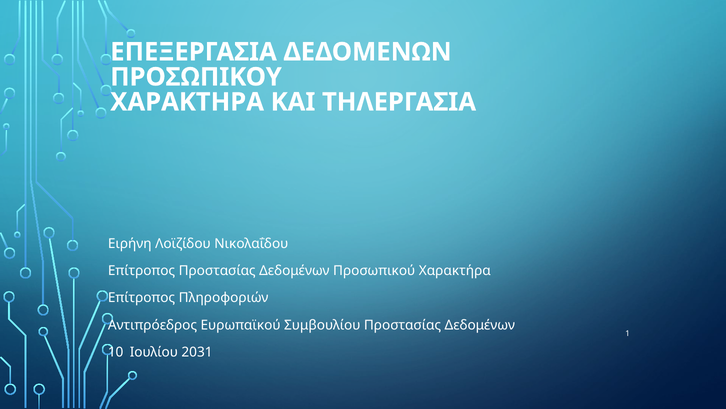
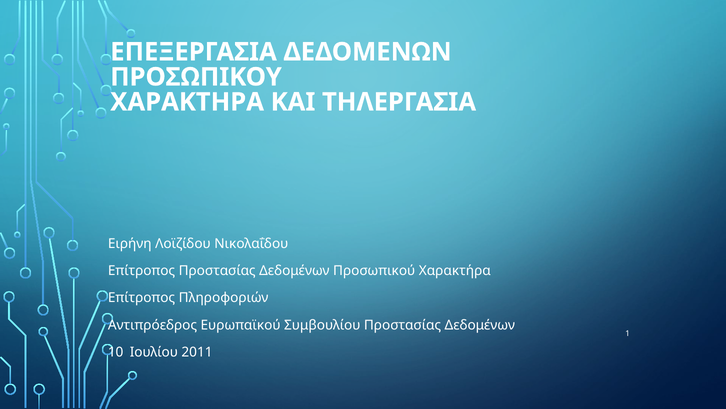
2031: 2031 -> 2011 (197, 352)
